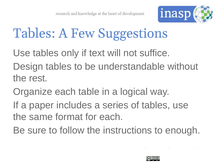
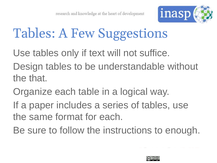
rest: rest -> that (38, 78)
